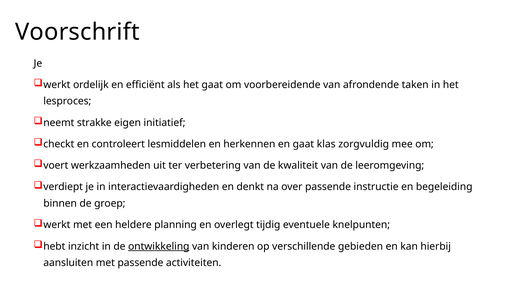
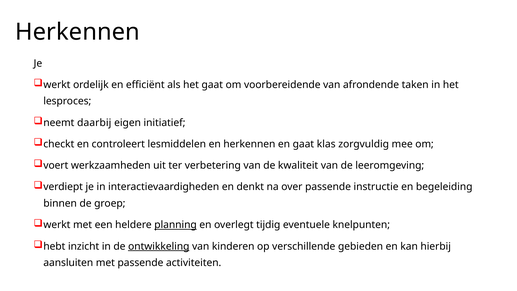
Voorschrift: Voorschrift -> Herkennen (78, 32)
strakke: strakke -> daarbij (94, 123)
planning underline: none -> present (176, 225)
